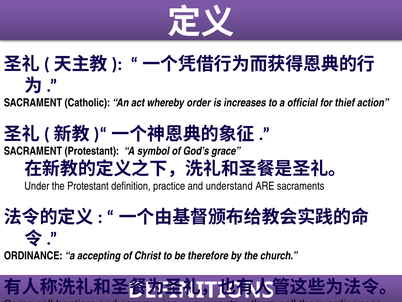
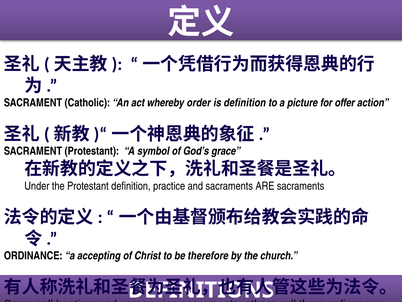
is increases: increases -> definition (245, 103)
official: official -> picture (303, 103)
thief: thief -> offer (345, 103)
and understand: understand -> sacraments (229, 186)
